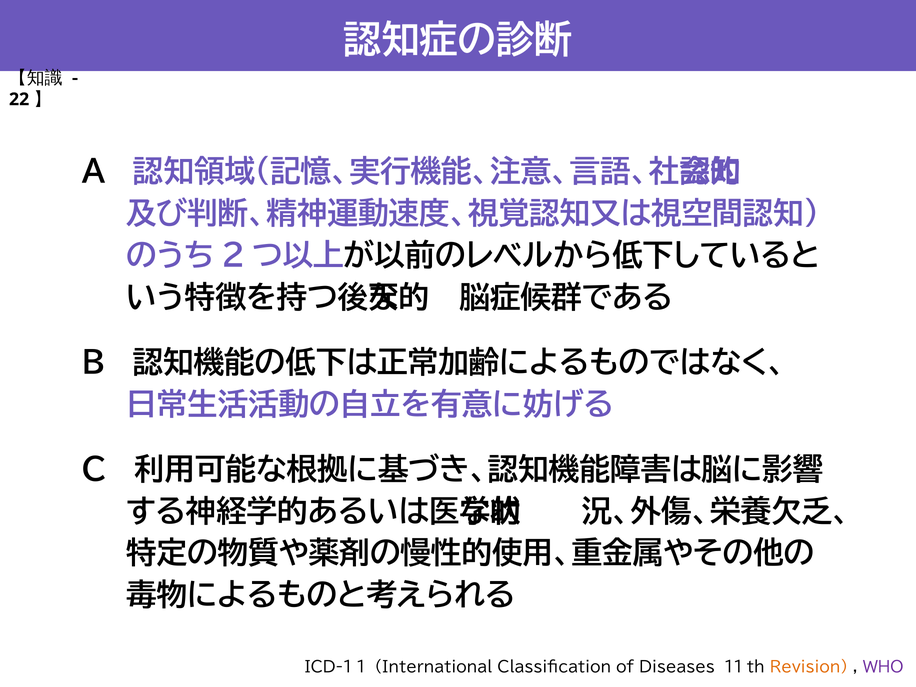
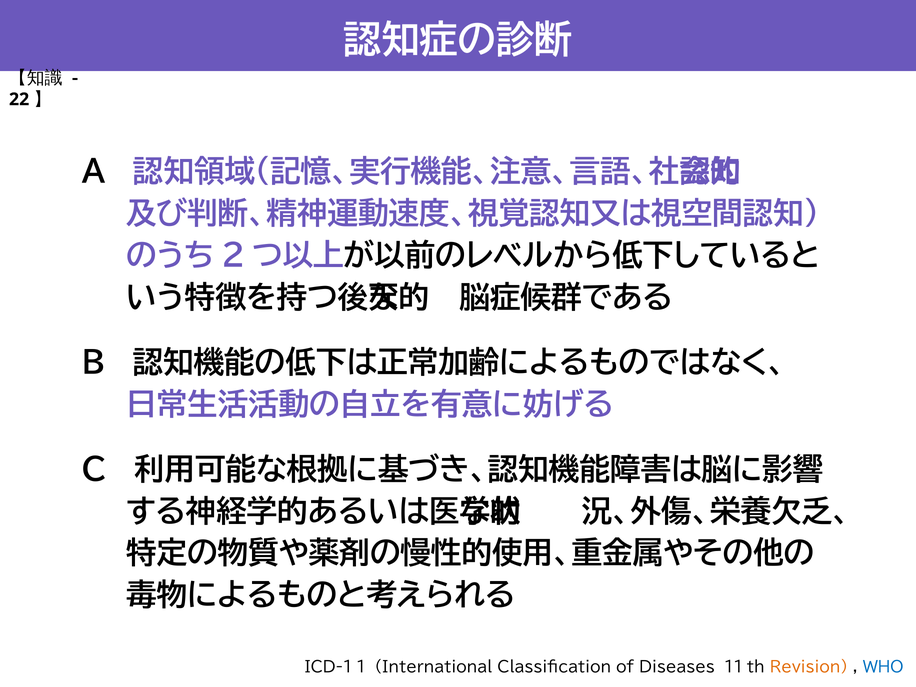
WHO colour: purple -> blue (883, 667)
